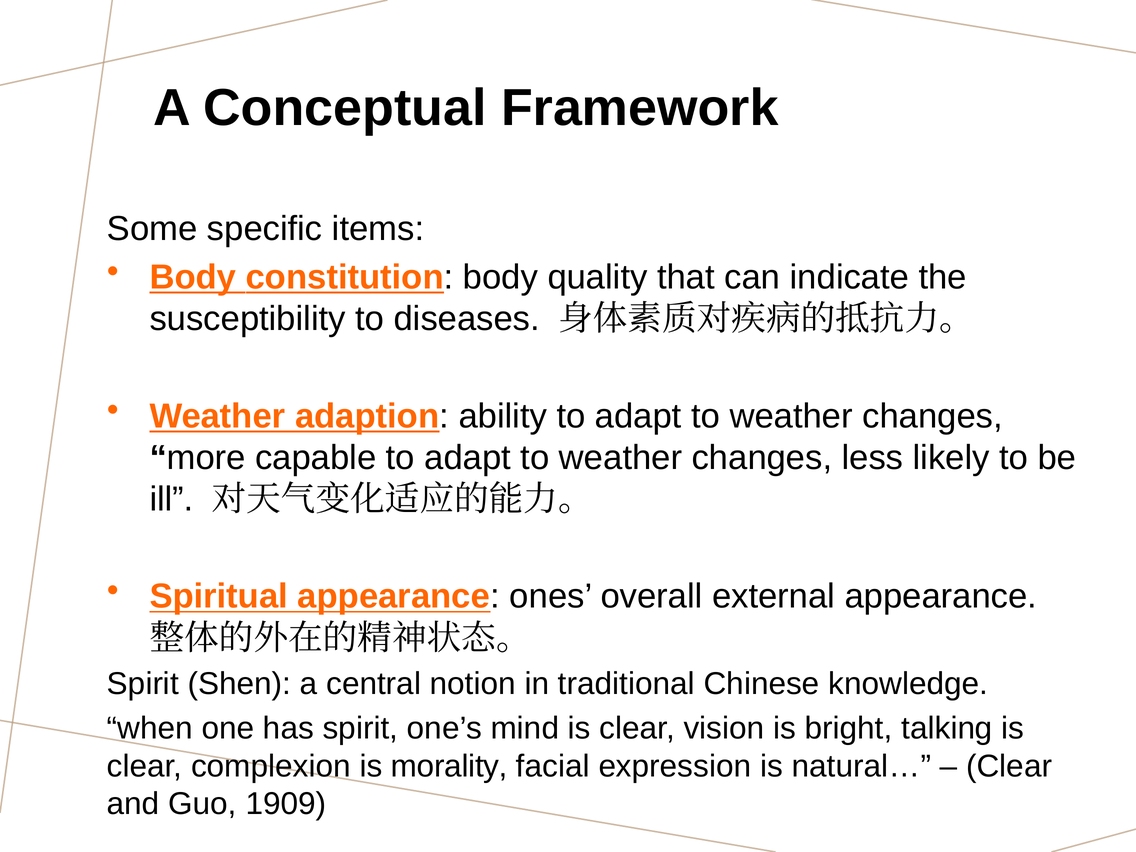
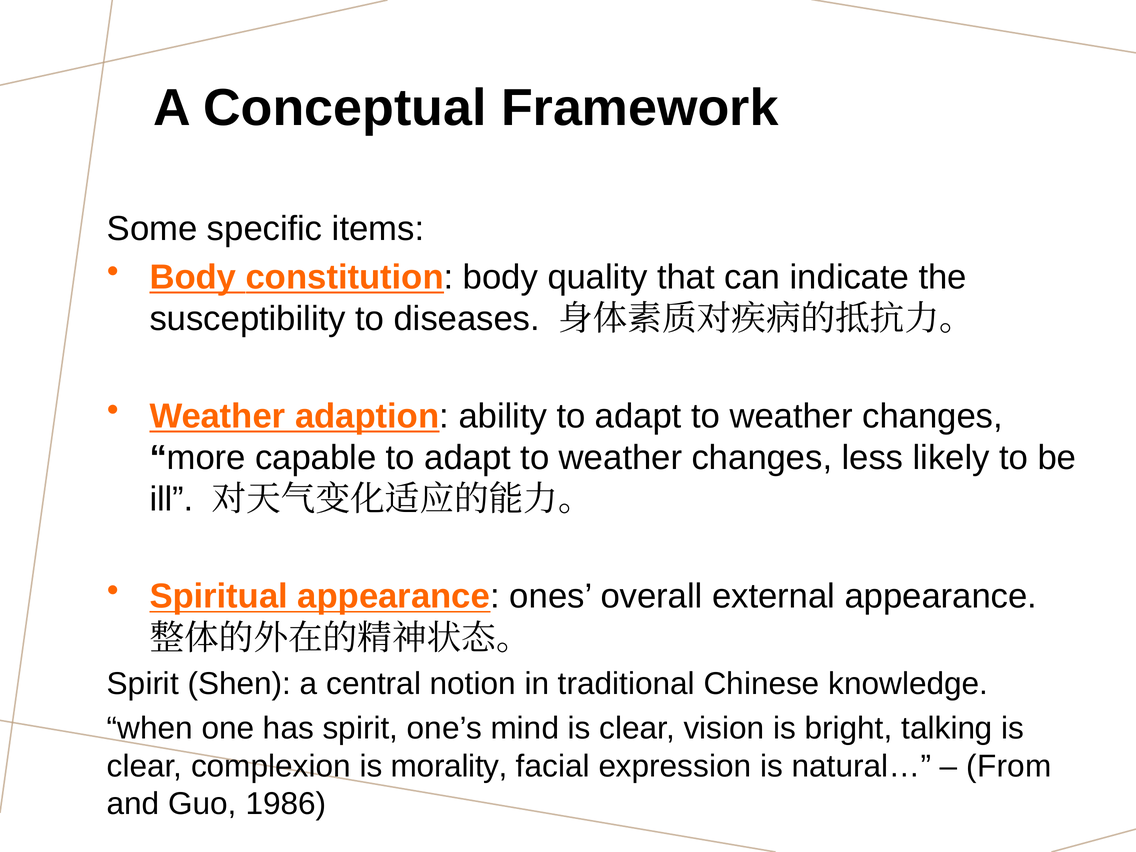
Clear: Clear -> From (1009, 766)
1909: 1909 -> 1986 (286, 804)
